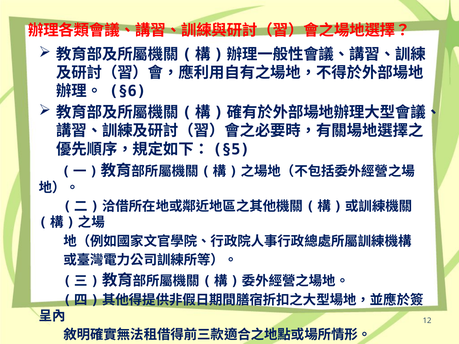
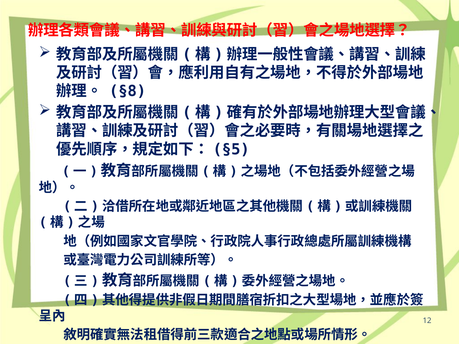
§6: §6 -> §8 (128, 91)
